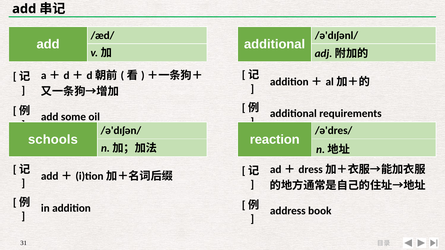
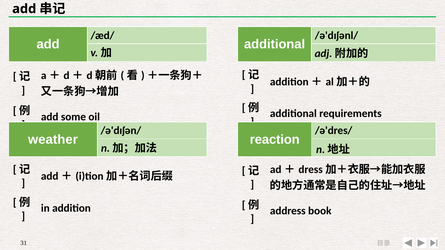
schools: schools -> weather (53, 140)
